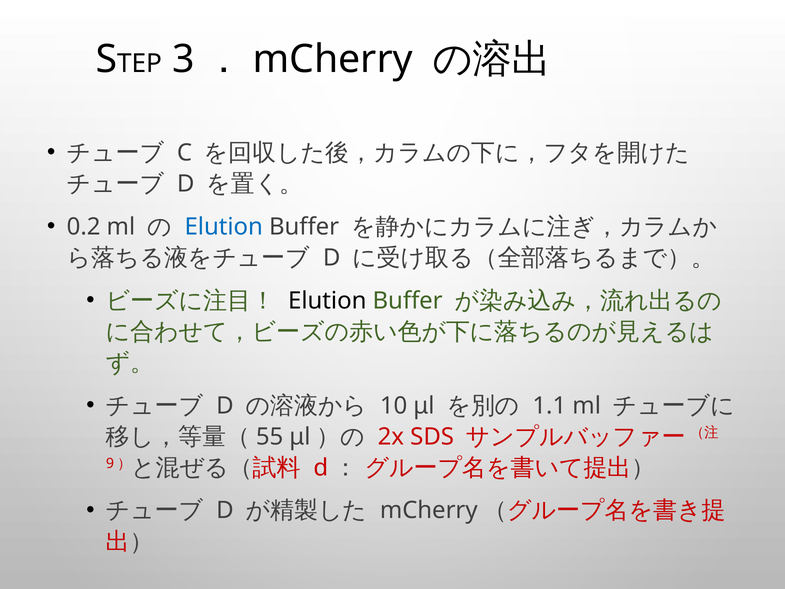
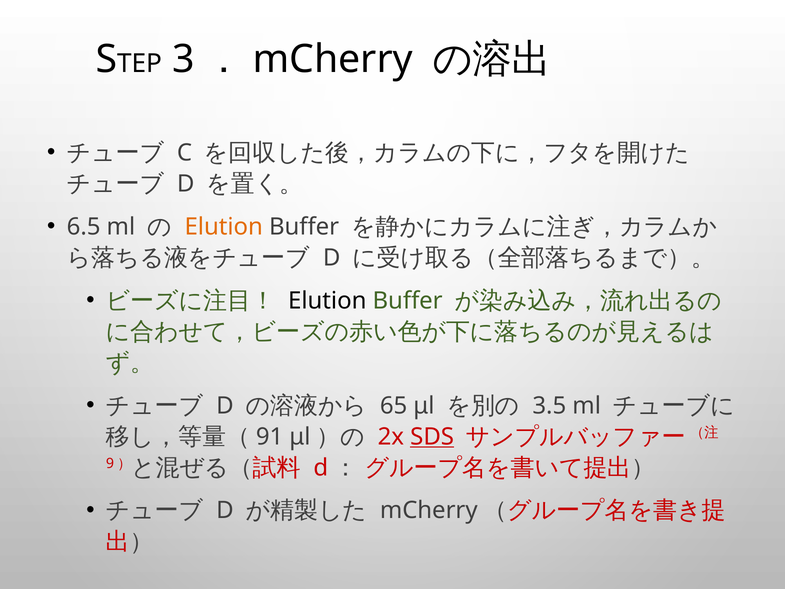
0.2: 0.2 -> 6.5 (84, 227)
Elution colour: blue -> orange (224, 227)
10: 10 -> 65 (394, 405)
1.1: 1.1 -> 3.5 (549, 405)
55: 55 -> 91 (270, 436)
SDS underline: none -> present (432, 436)
